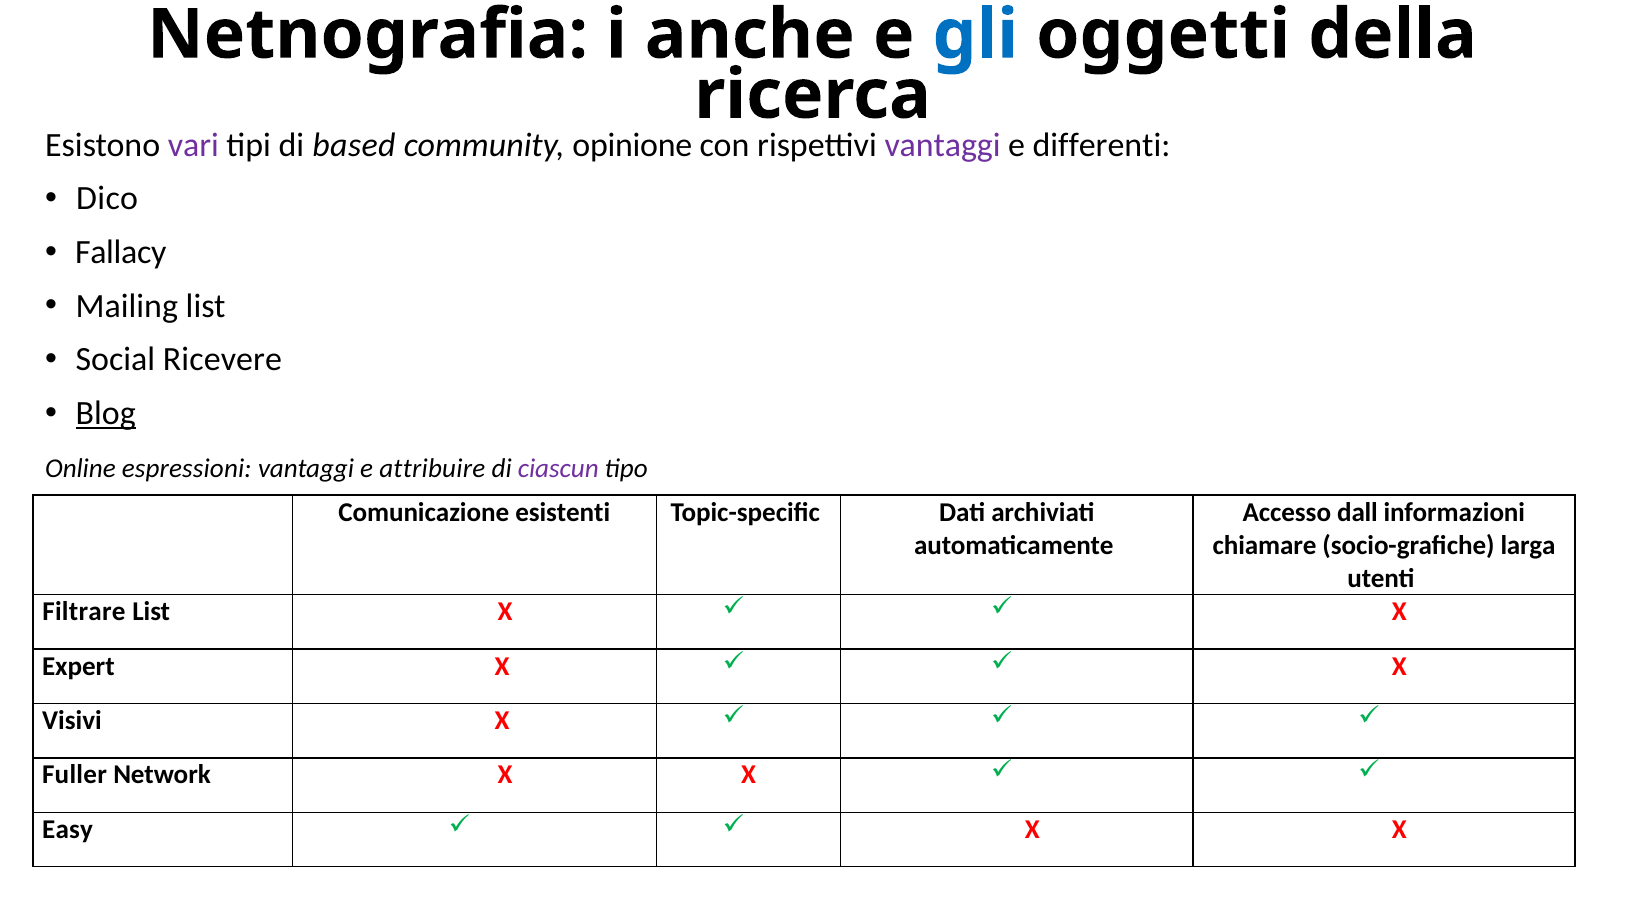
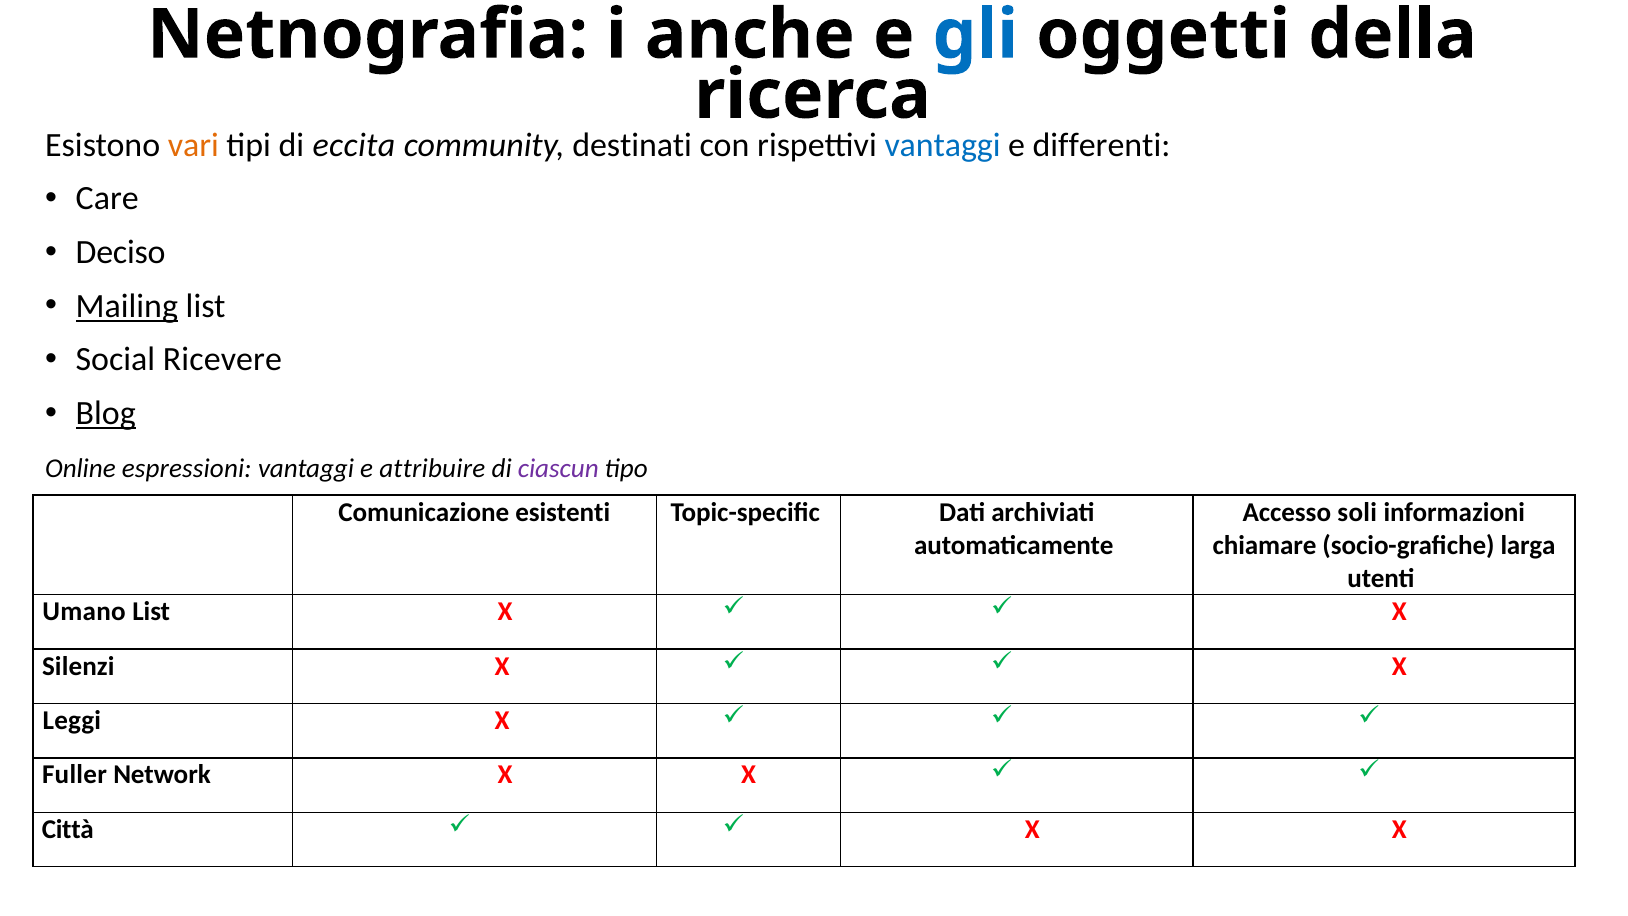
vari colour: purple -> orange (193, 145)
based: based -> eccita (354, 145)
opinione: opinione -> destinati (632, 145)
vantaggi colour: purple -> blue (943, 145)
Dico: Dico -> Care (107, 199)
Fallacy: Fallacy -> Deciso (121, 252)
Mailing underline: none -> present (127, 306)
dall: dall -> soli (1357, 512)
Filtrare: Filtrare -> Umano (84, 611)
Expert: Expert -> Silenzi (78, 666)
Visivi: Visivi -> Leggi (72, 720)
Easy: Easy -> Città (68, 829)
